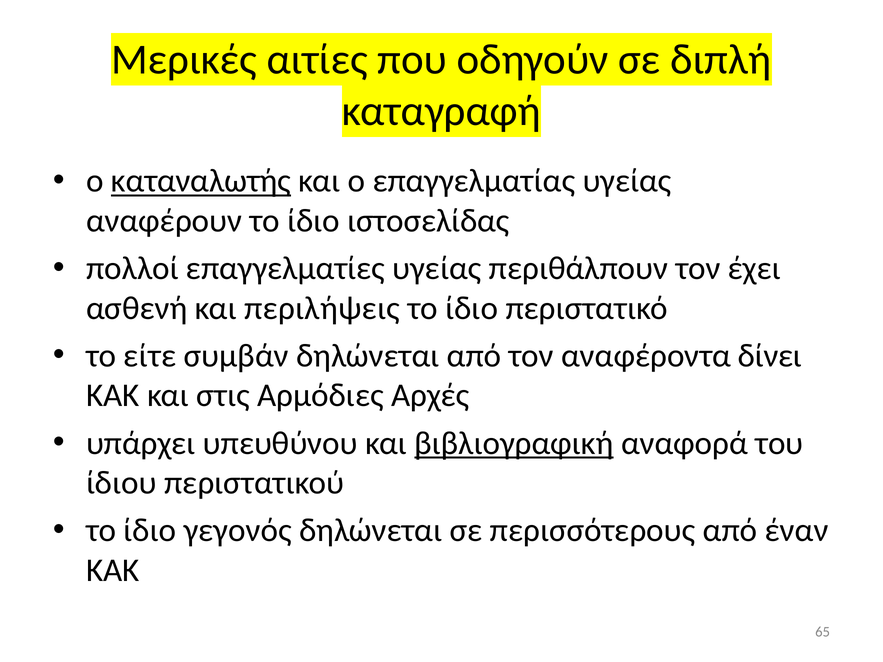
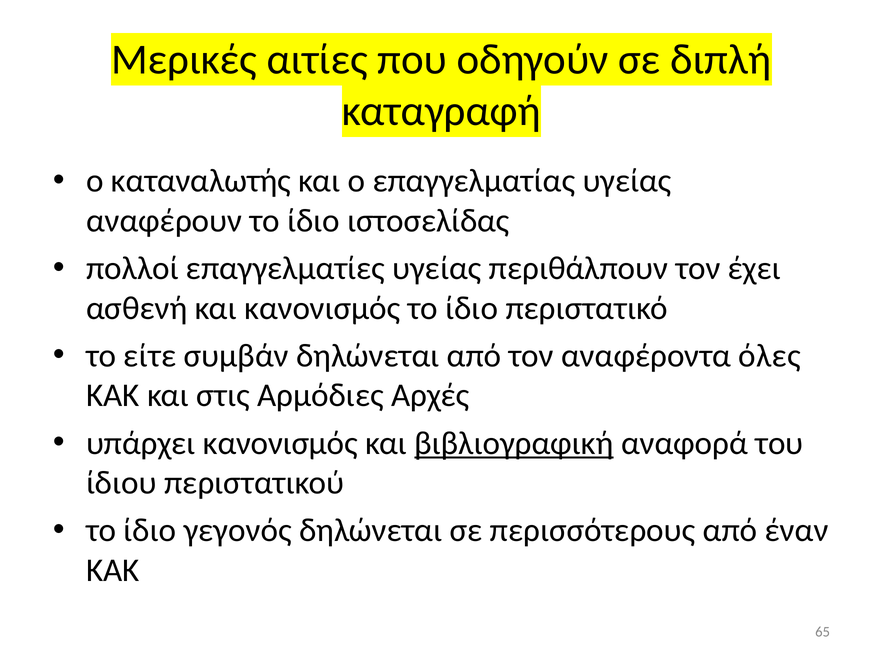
καταναλωτής underline: present -> none (201, 181)
και περιλήψεις: περιλήψεις -> κανονισμός (322, 308)
δίνει: δίνει -> όλες (770, 356)
υπάρχει υπευθύνου: υπευθύνου -> κανονισμός (280, 443)
